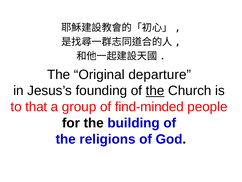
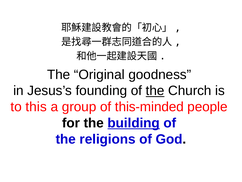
departure: departure -> goodness (160, 74)
that: that -> this (36, 107)
find-minded: find-minded -> this-minded (149, 107)
building underline: none -> present (134, 123)
